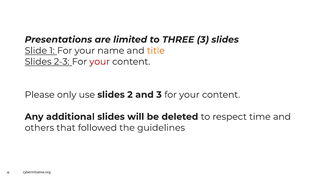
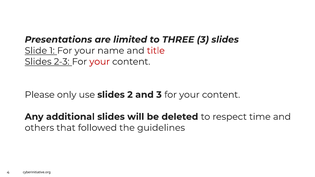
title colour: orange -> red (156, 51)
